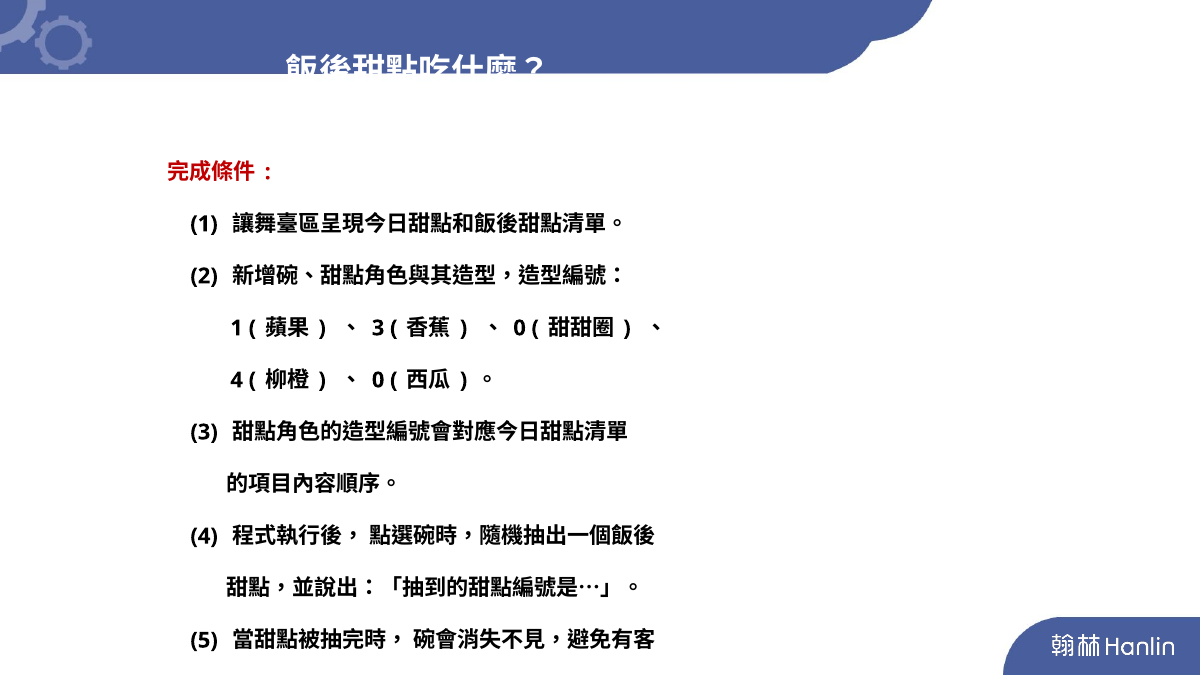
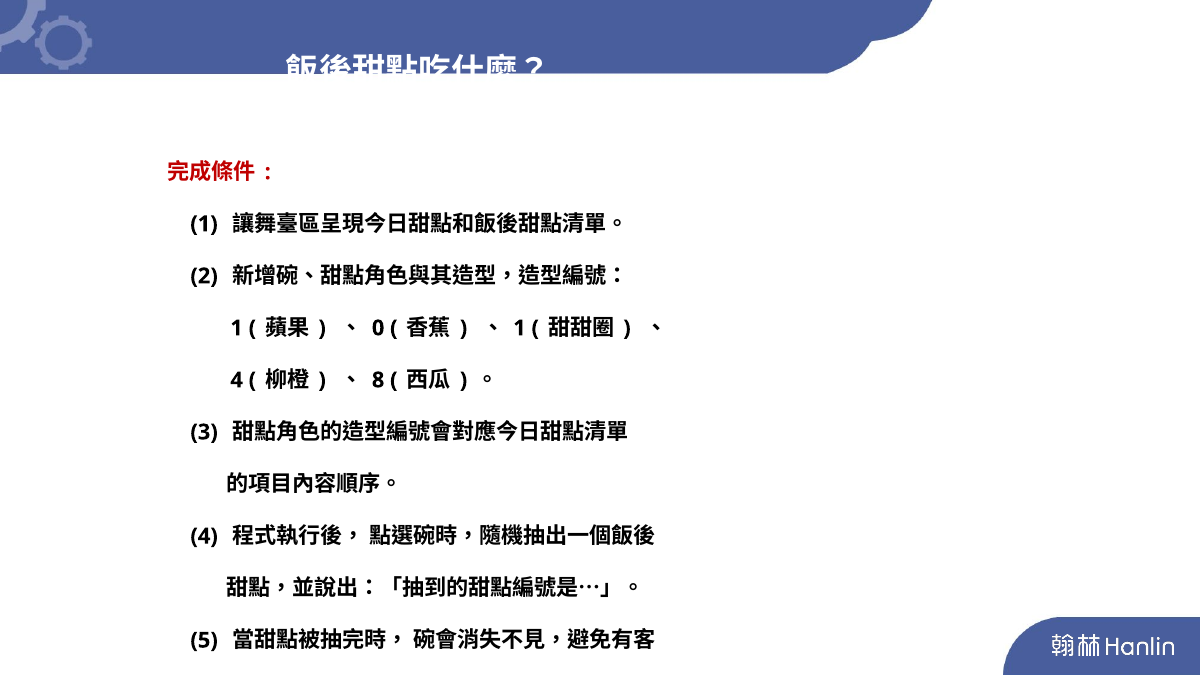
3: 3 -> 0 (378, 328)
0: 0 -> 1 (520, 328)
0: 0 -> 8 (378, 380)
